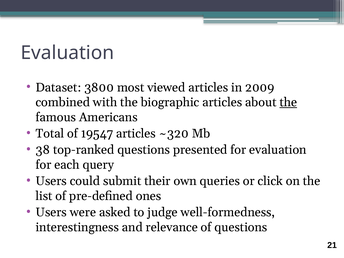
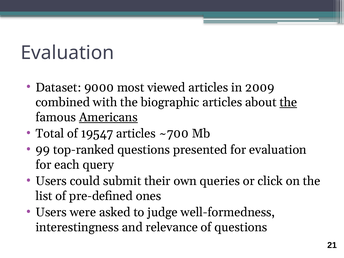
3800: 3800 -> 9000 (99, 87)
Americans underline: none -> present (108, 117)
~320: ~320 -> ~700 (174, 134)
38: 38 -> 99 (43, 150)
